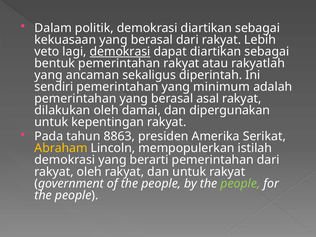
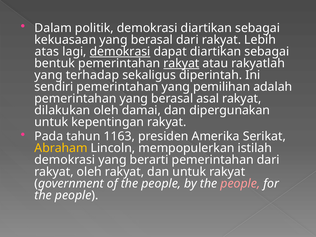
veto: veto -> atas (47, 52)
rakyat underline: none -> present (181, 63)
ancaman: ancaman -> terhadap (93, 75)
minimum: minimum -> pemilihan (222, 87)
8863: 8863 -> 1163 (119, 136)
people colour: light green -> pink (240, 183)
